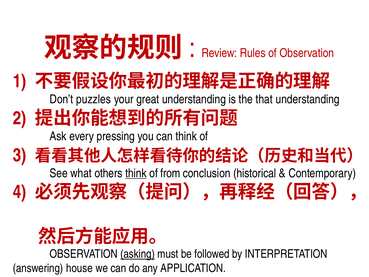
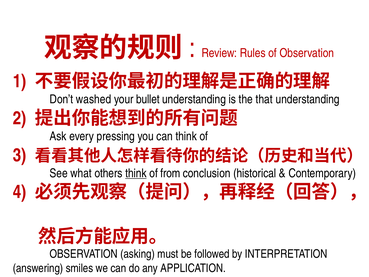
puzzles: puzzles -> washed (94, 99)
great: great -> bullet (148, 99)
asking underline: present -> none (138, 254)
house: house -> smiles (79, 268)
